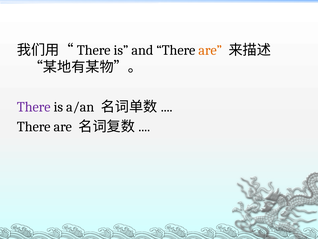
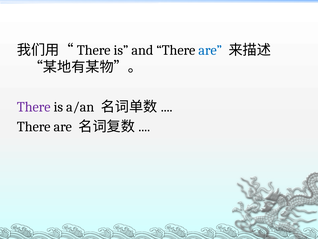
are colour: orange -> blue (210, 50)
